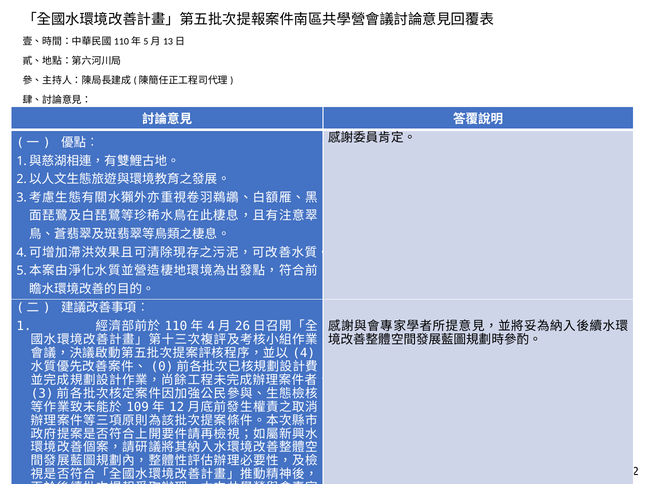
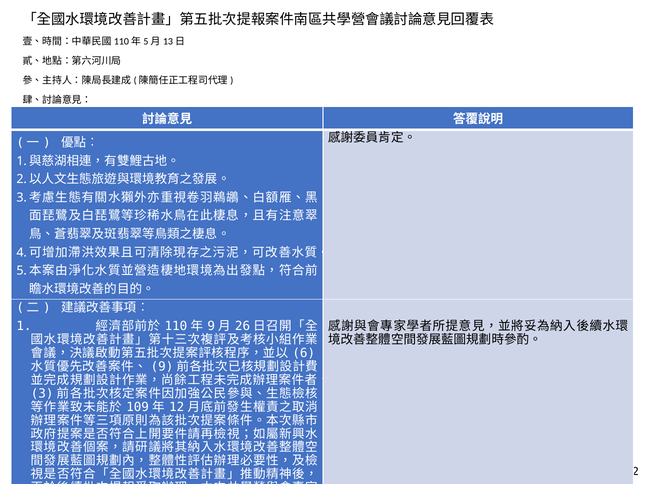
4: 4 -> 9 (211, 326)
4: 4 -> 6 (304, 353)
0: 0 -> 9 (162, 366)
